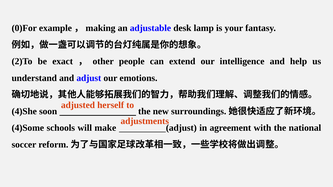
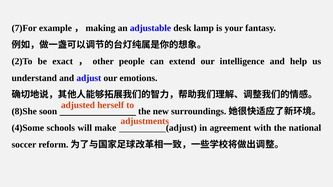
0)For: 0)For -> 7)For (24, 28)
4)She: 4)She -> 8)She (24, 111)
